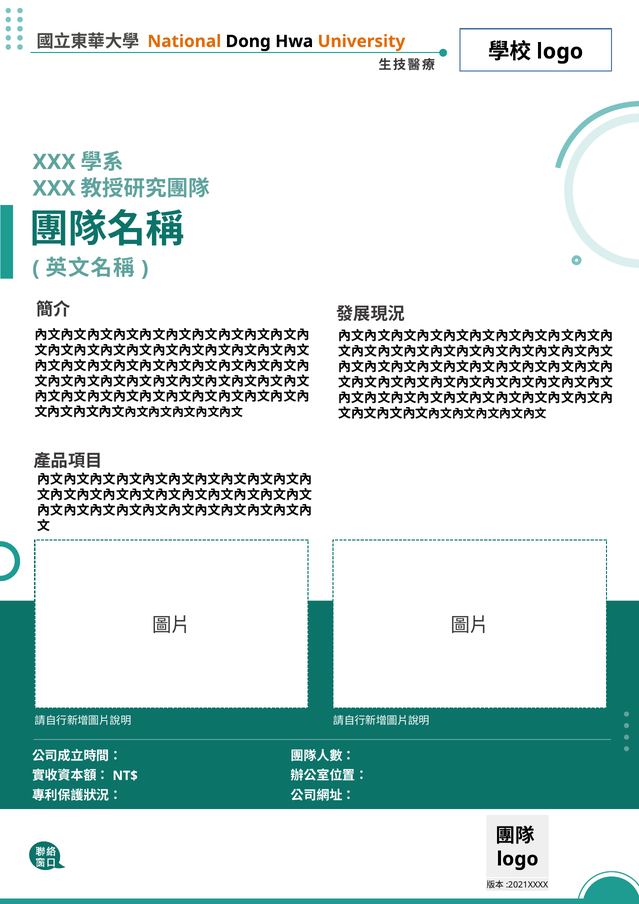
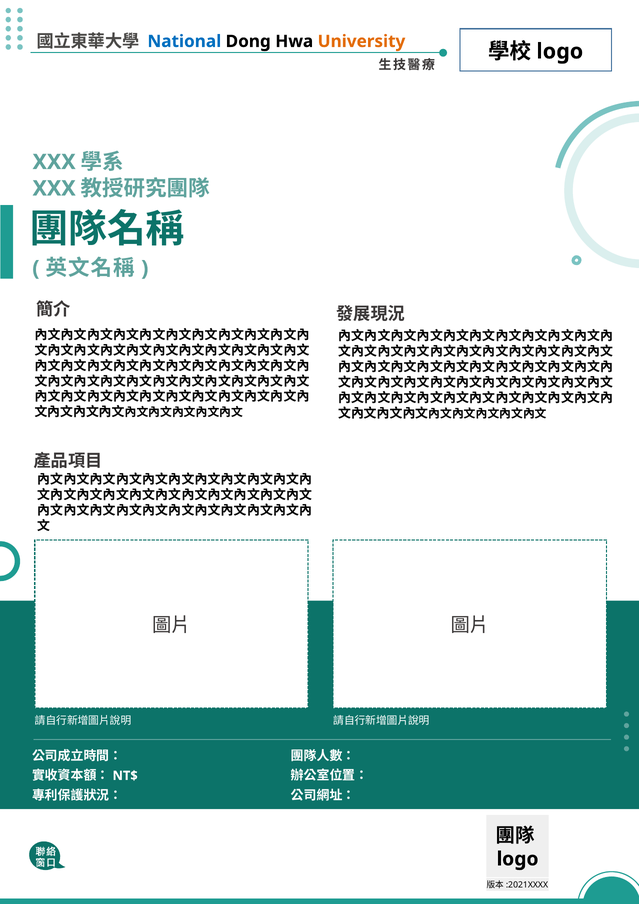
National colour: orange -> blue (184, 41)
